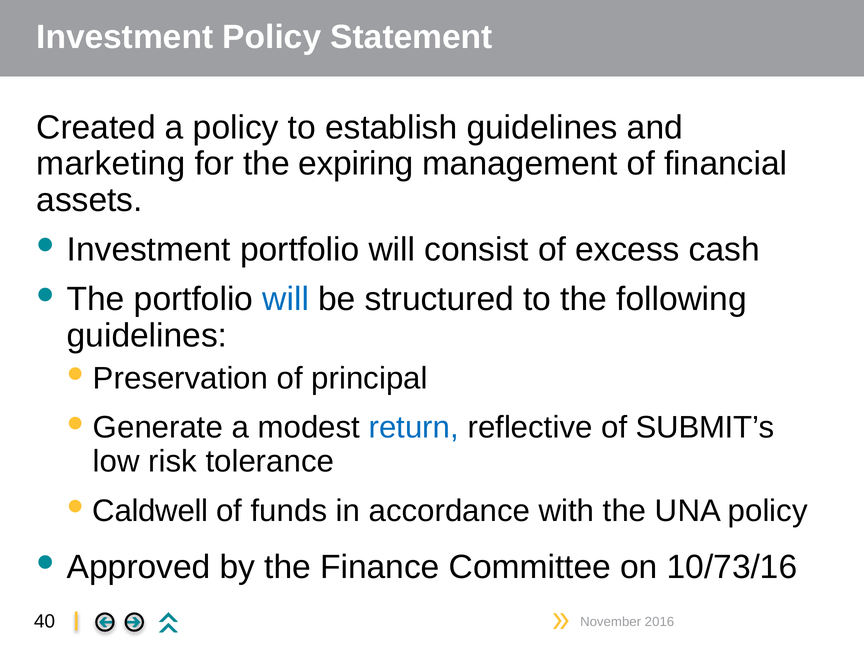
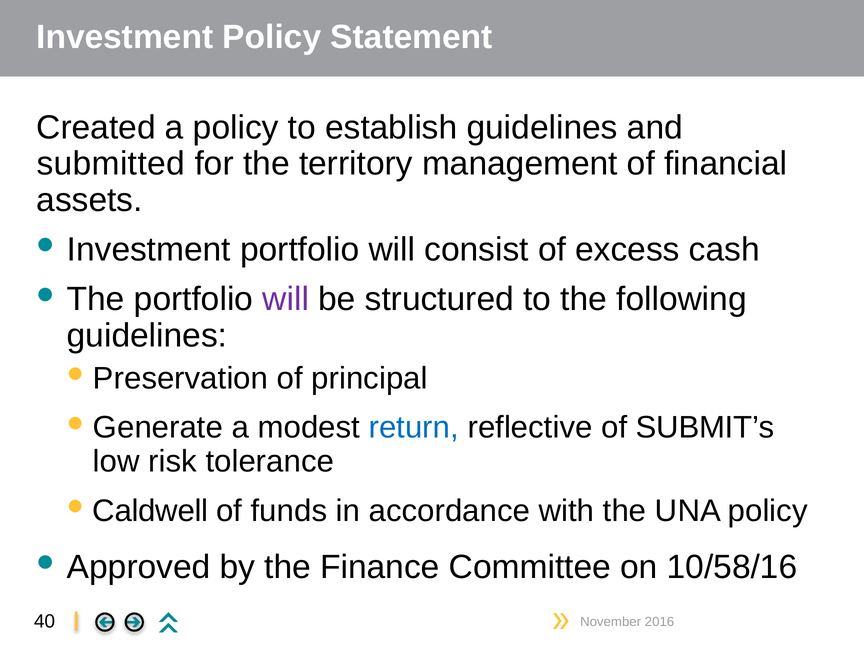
marketing: marketing -> submitted (111, 164)
expiring: expiring -> territory (356, 164)
will colour: blue -> purple (286, 299)
10/73/16: 10/73/16 -> 10/58/16 (732, 567)
